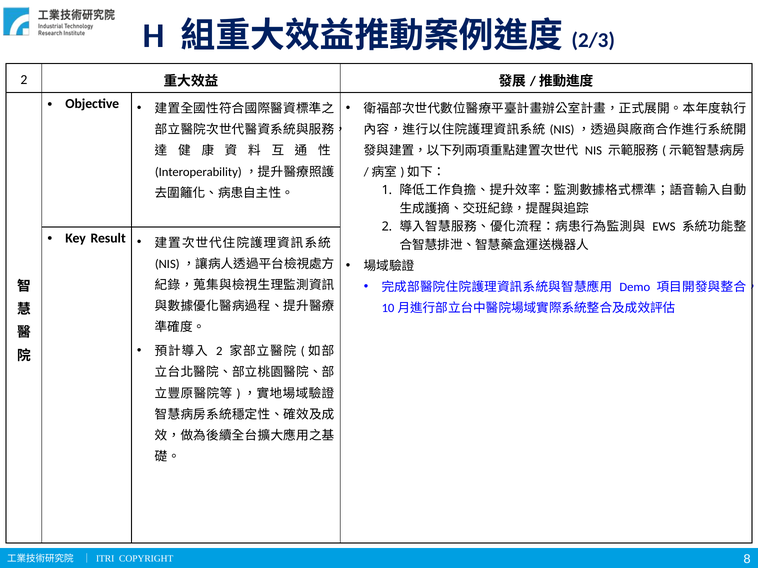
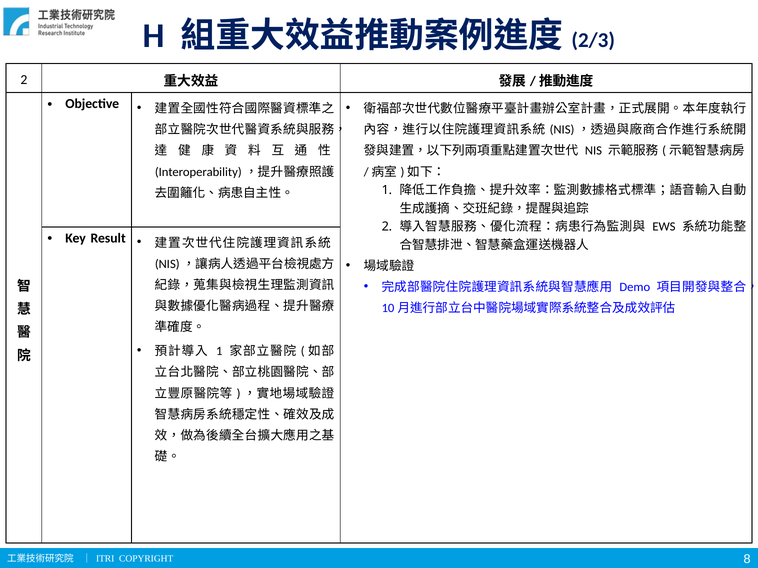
2: 2 -> 1 (219, 352)
